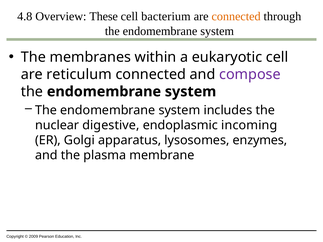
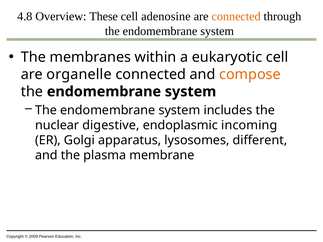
bacterium: bacterium -> adenosine (166, 17)
reticulum: reticulum -> organelle (79, 74)
compose colour: purple -> orange (250, 74)
enzymes: enzymes -> different (260, 140)
